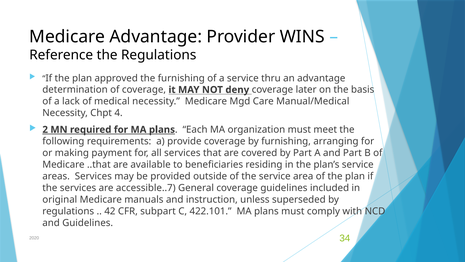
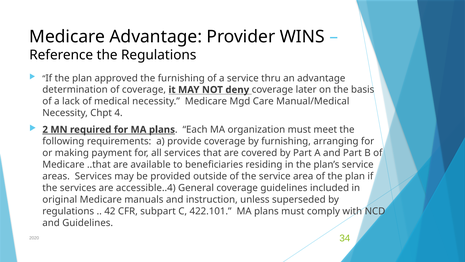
accessible..7: accessible..7 -> accessible..4 (146, 188)
